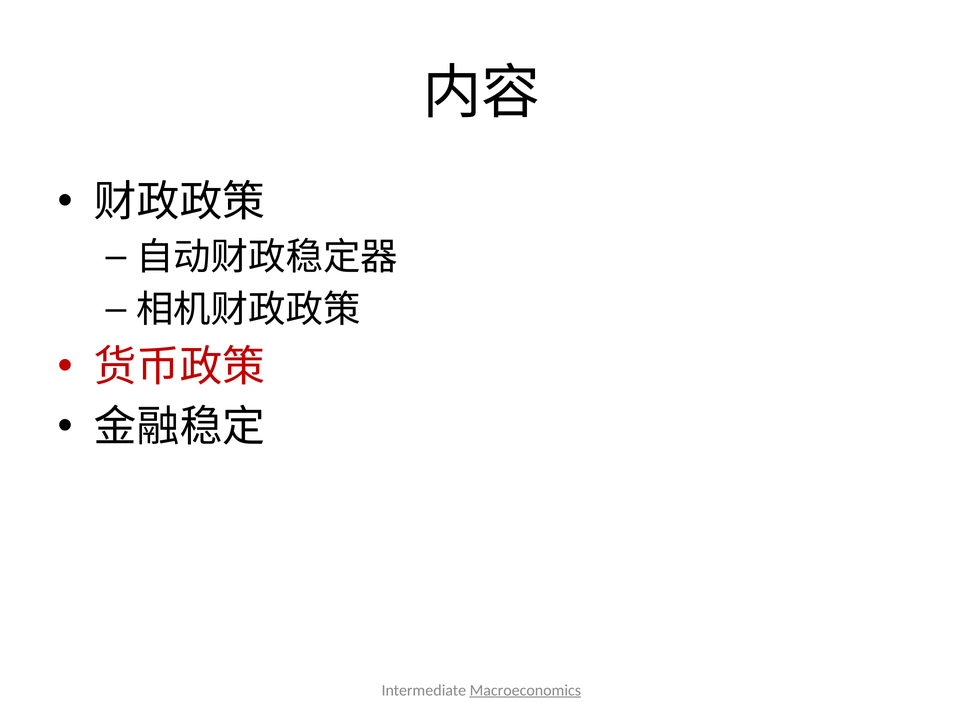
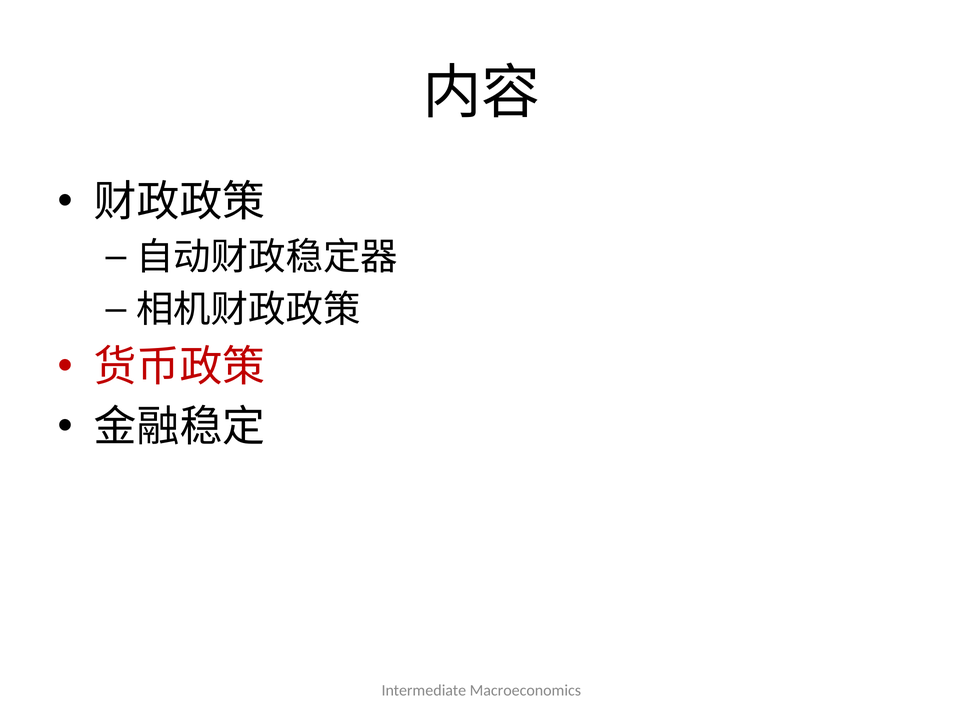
Macroeconomics underline: present -> none (525, 690)
